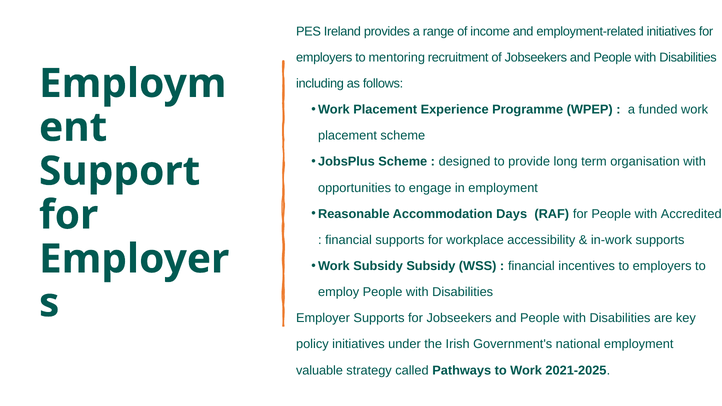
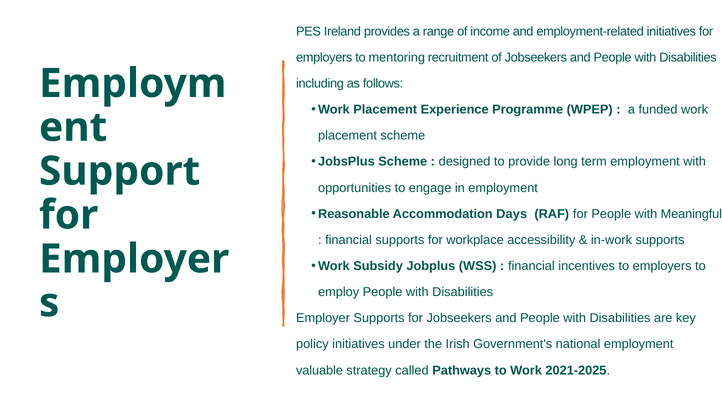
term organisation: organisation -> employment (645, 162)
Accredited: Accredited -> Meaningful (691, 214)
Subsidy Subsidy: Subsidy -> Jobplus (431, 266)
